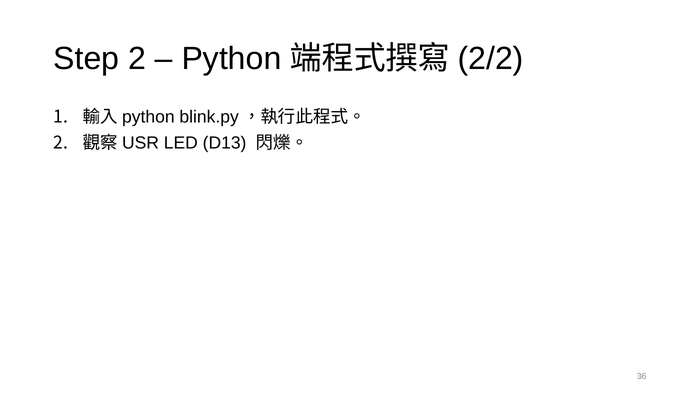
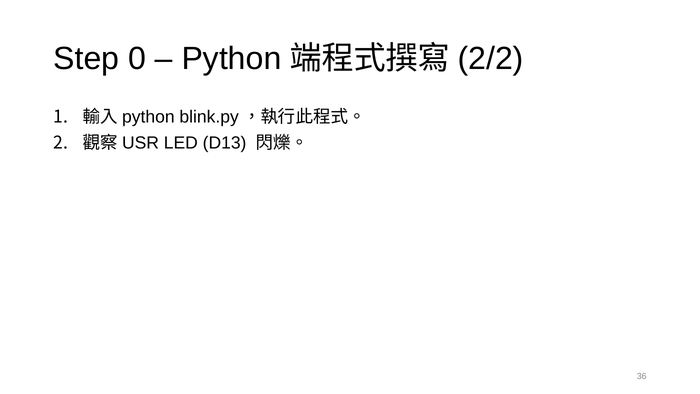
Step 2: 2 -> 0 (137, 59)
